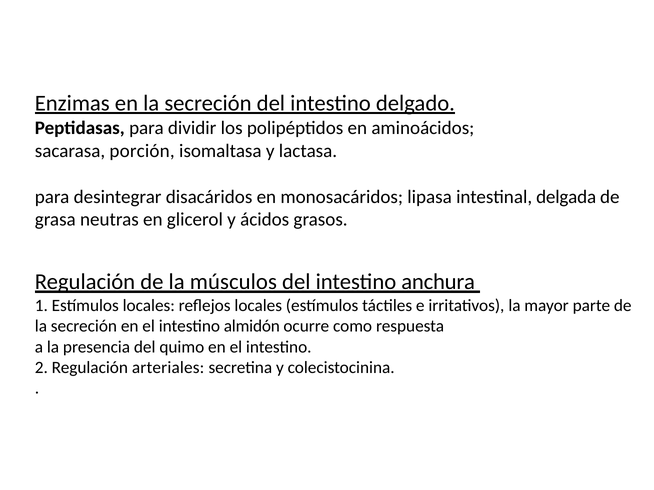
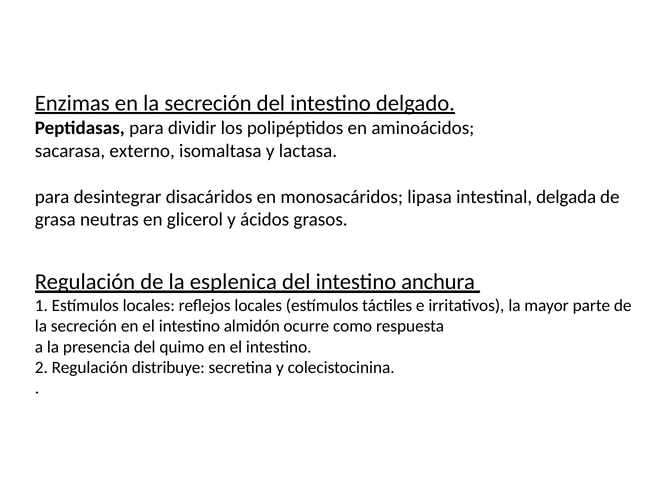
porción: porción -> externo (142, 151)
músculos: músculos -> esplenica (233, 282)
arteriales: arteriales -> distribuye (168, 368)
